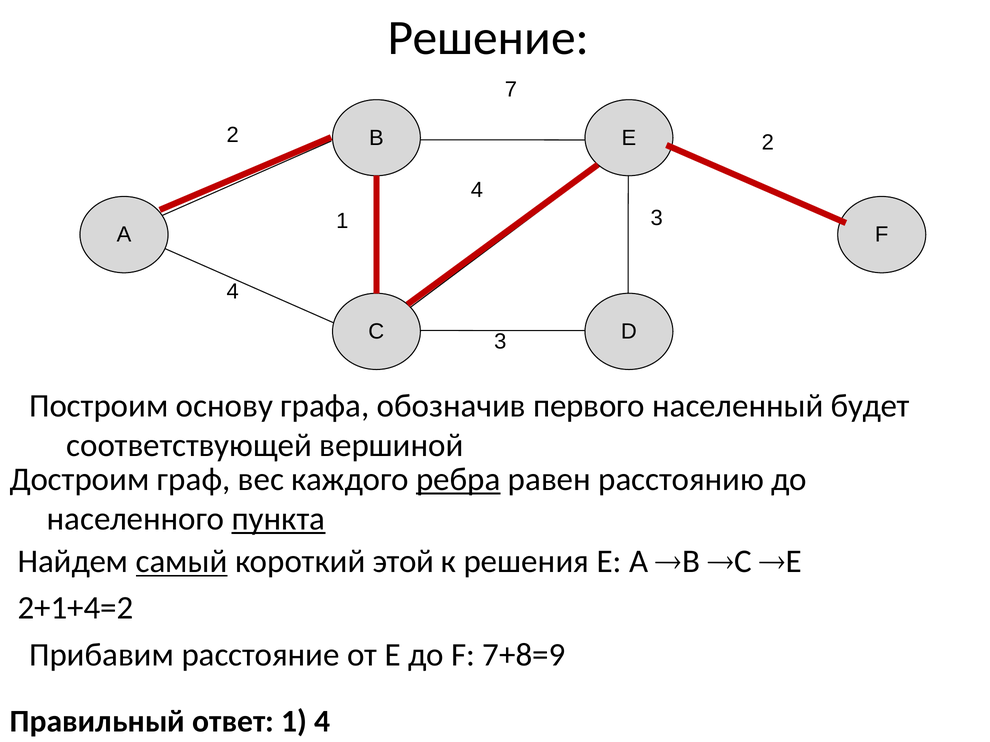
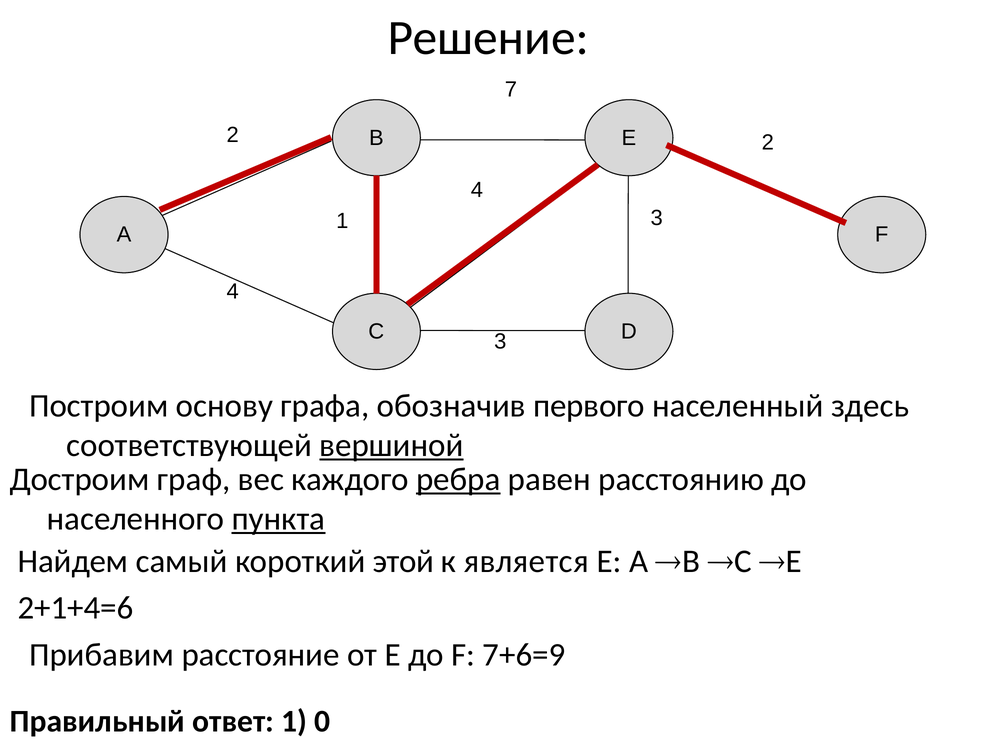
будет: будет -> здесь (870, 406)
вершиной underline: none -> present (392, 446)
самый underline: present -> none (182, 562)
решения: решения -> является (526, 562)
2+1+4=2: 2+1+4=2 -> 2+1+4=6 (76, 608)
7+8=9: 7+8=9 -> 7+6=9 (524, 655)
1 4: 4 -> 0 (322, 722)
